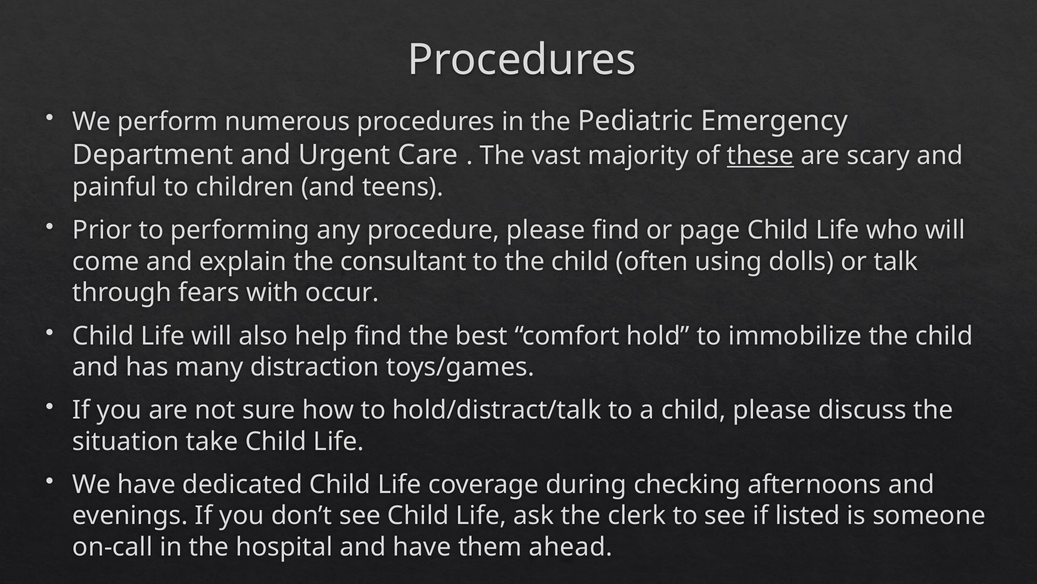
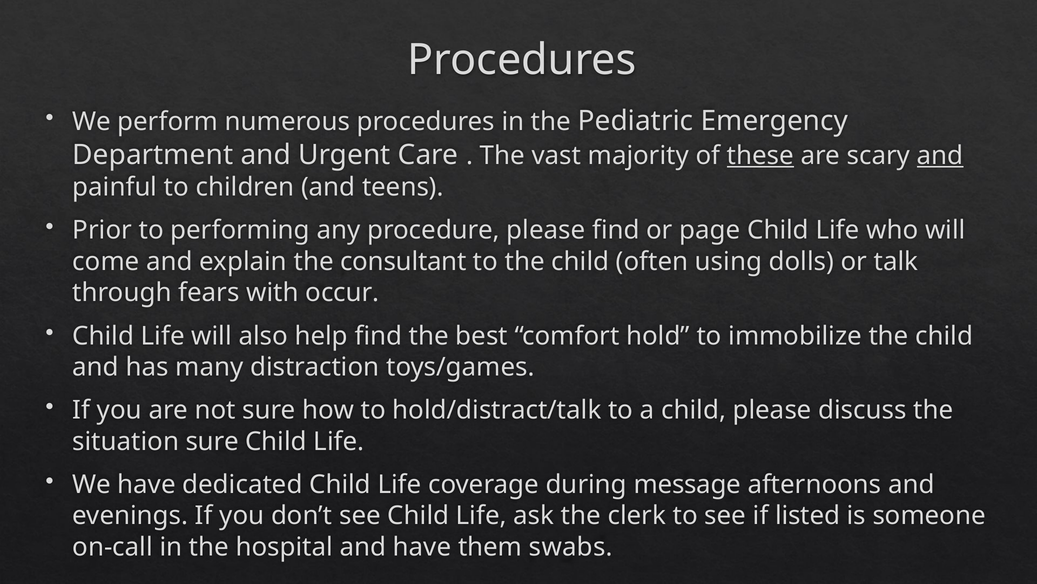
and underline: none -> present (940, 155)
situation take: take -> sure (212, 441)
checking: checking -> message (687, 484)
ahead: ahead -> swabs (571, 546)
